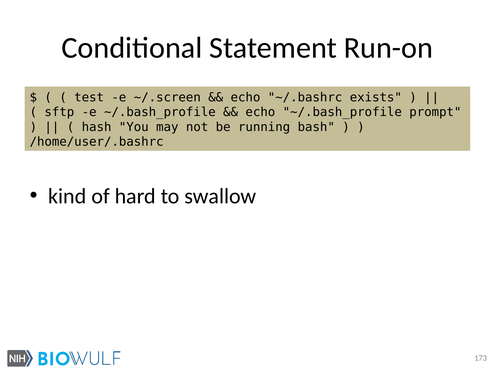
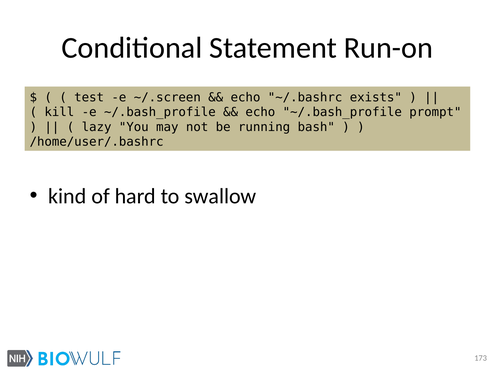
sftp: sftp -> kill (59, 112)
hash: hash -> lazy (97, 127)
